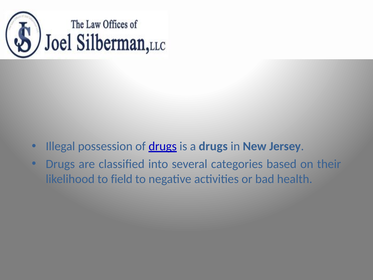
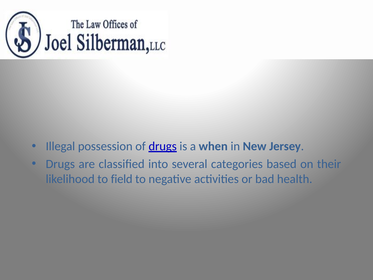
a drugs: drugs -> when (213, 146)
